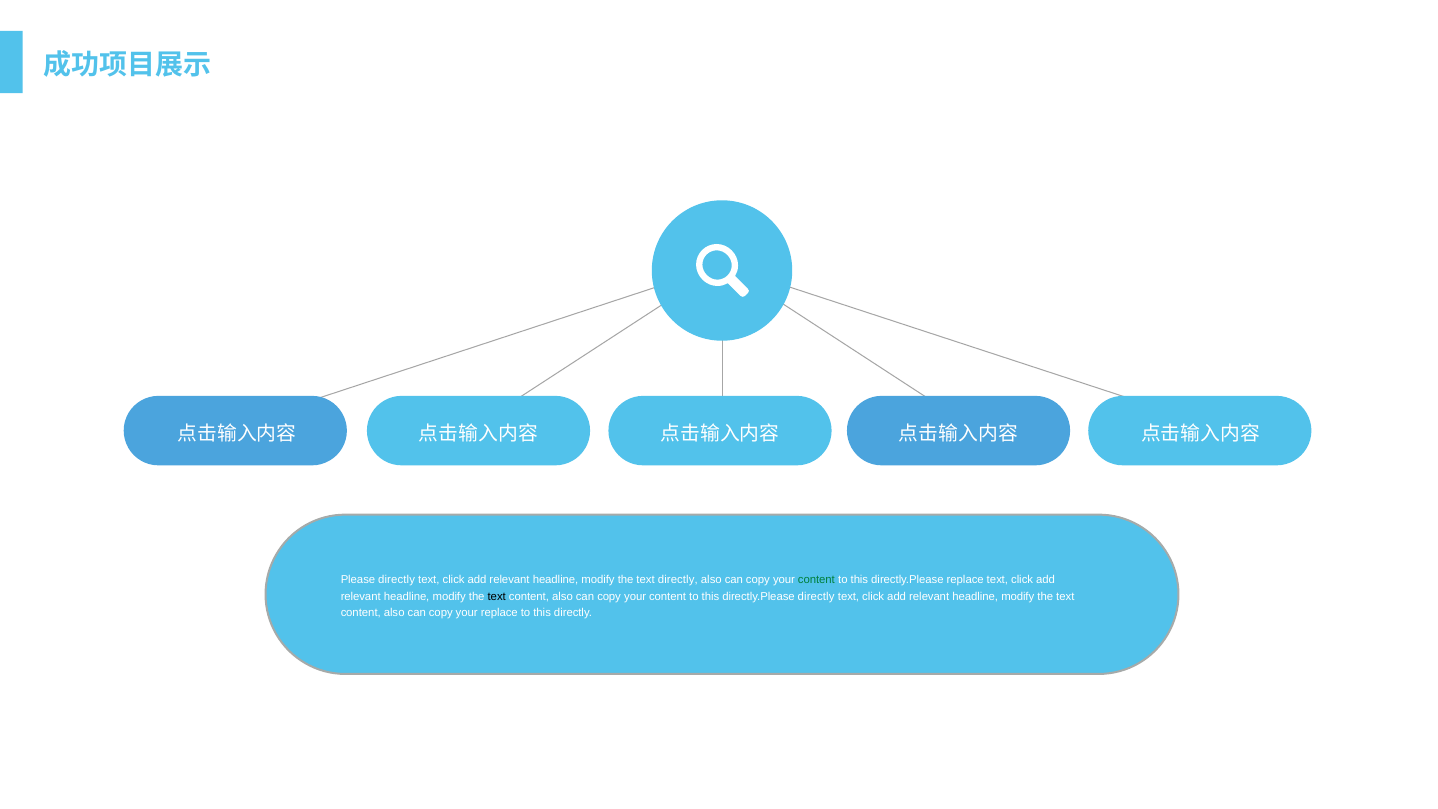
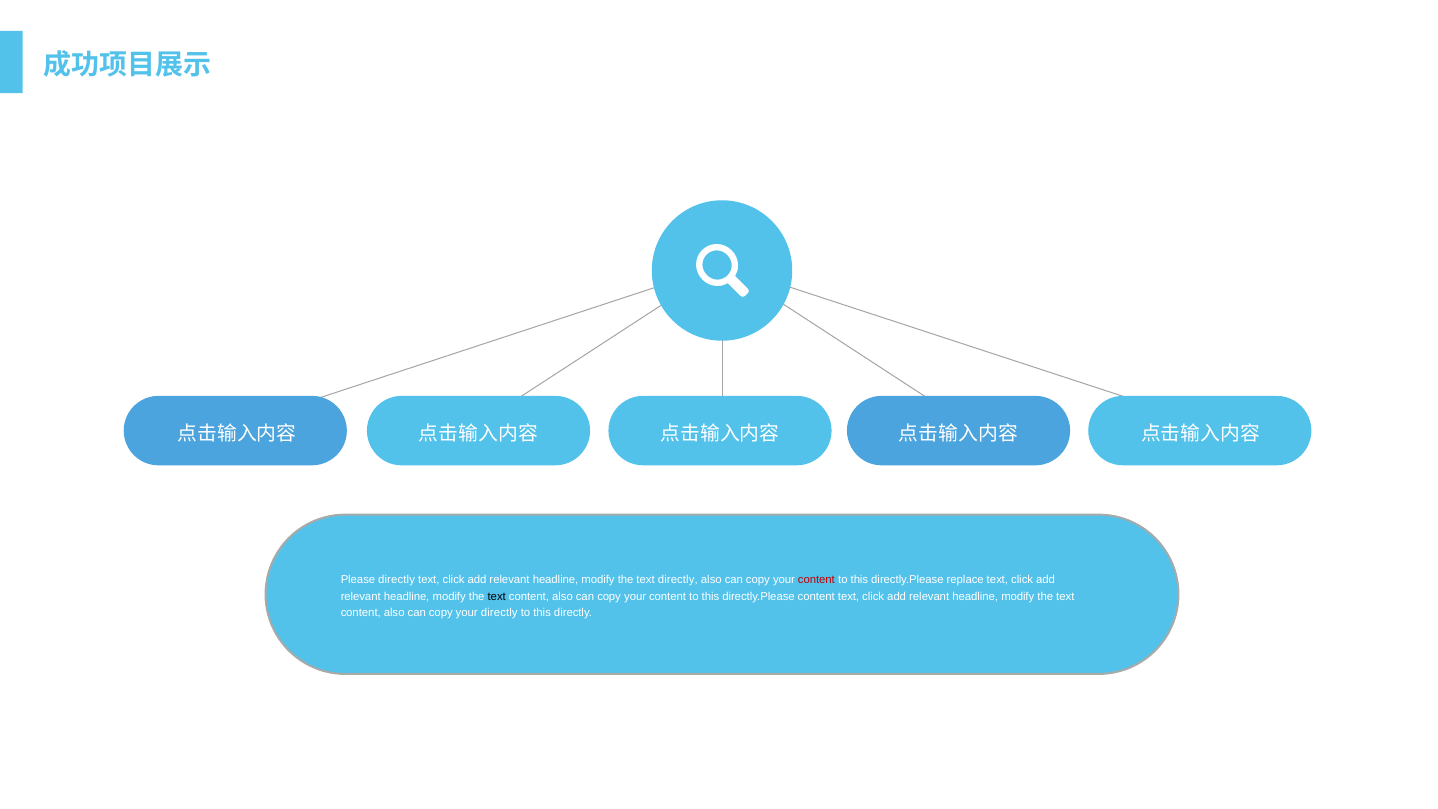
content colour: green -> red (816, 580)
directly.Please directly: directly -> content (816, 597)
your replace: replace -> directly (499, 613)
